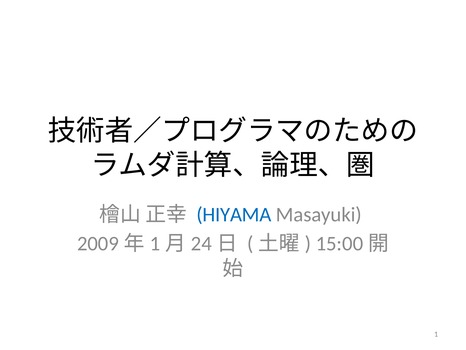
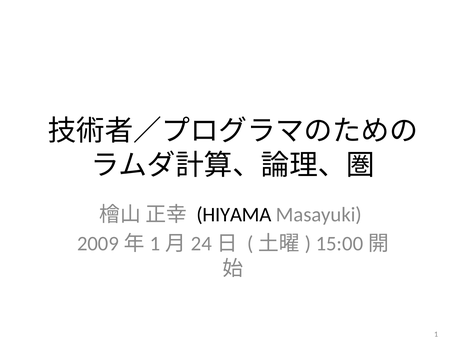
HIYAMA colour: blue -> black (234, 214)
